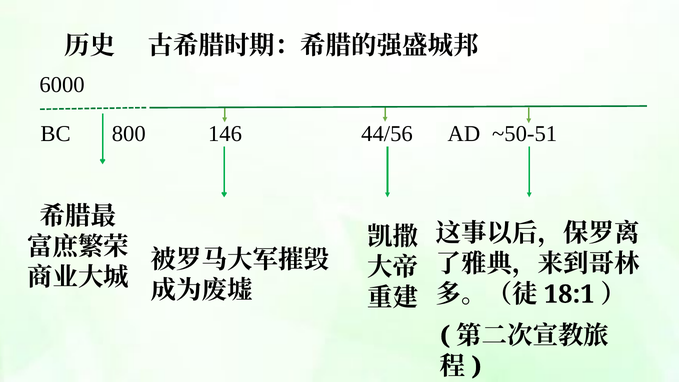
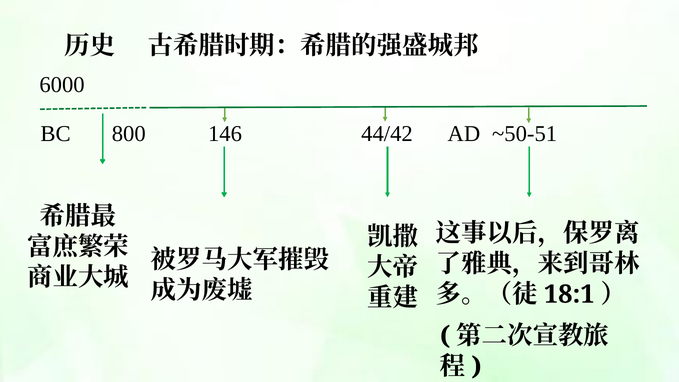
44/56: 44/56 -> 44/42 (387, 134)
